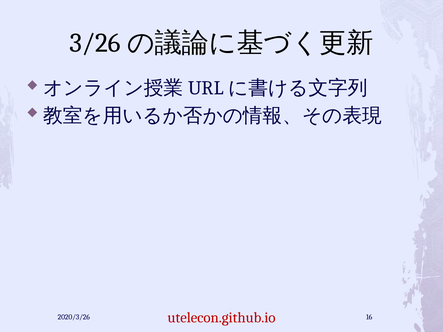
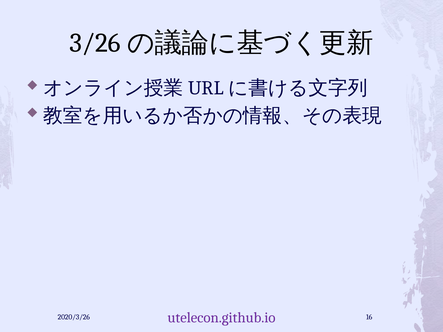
utelecon.github.io colour: red -> purple (221, 318)
